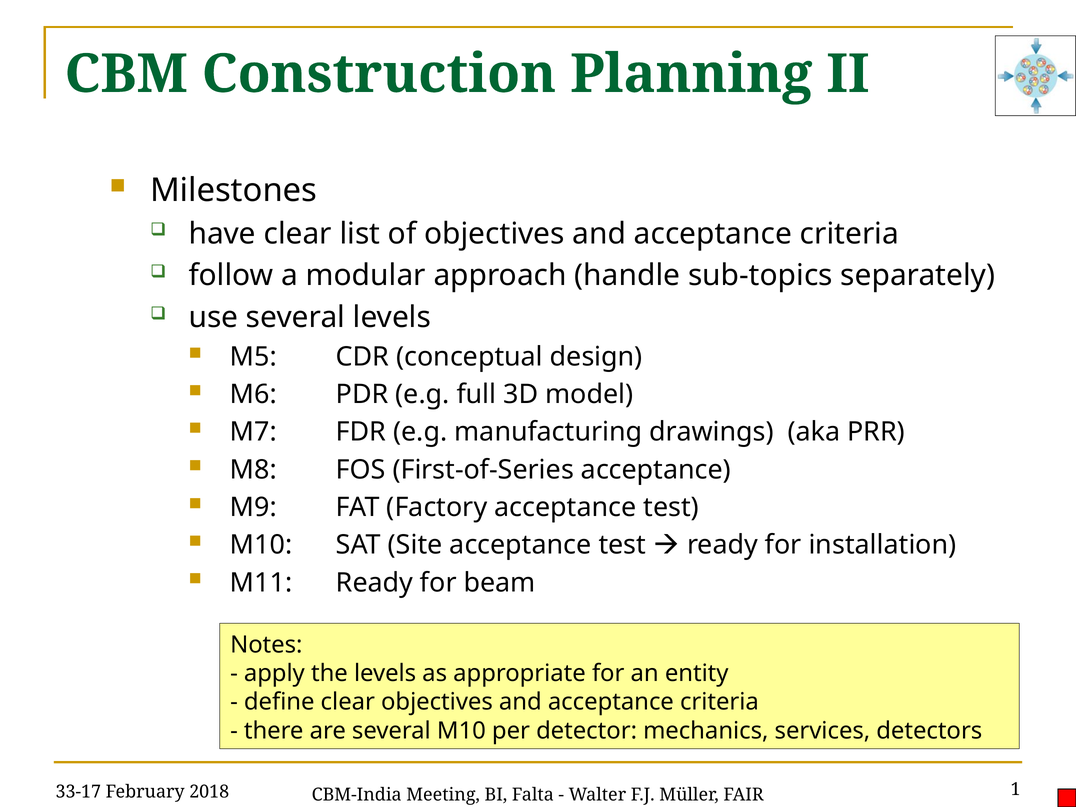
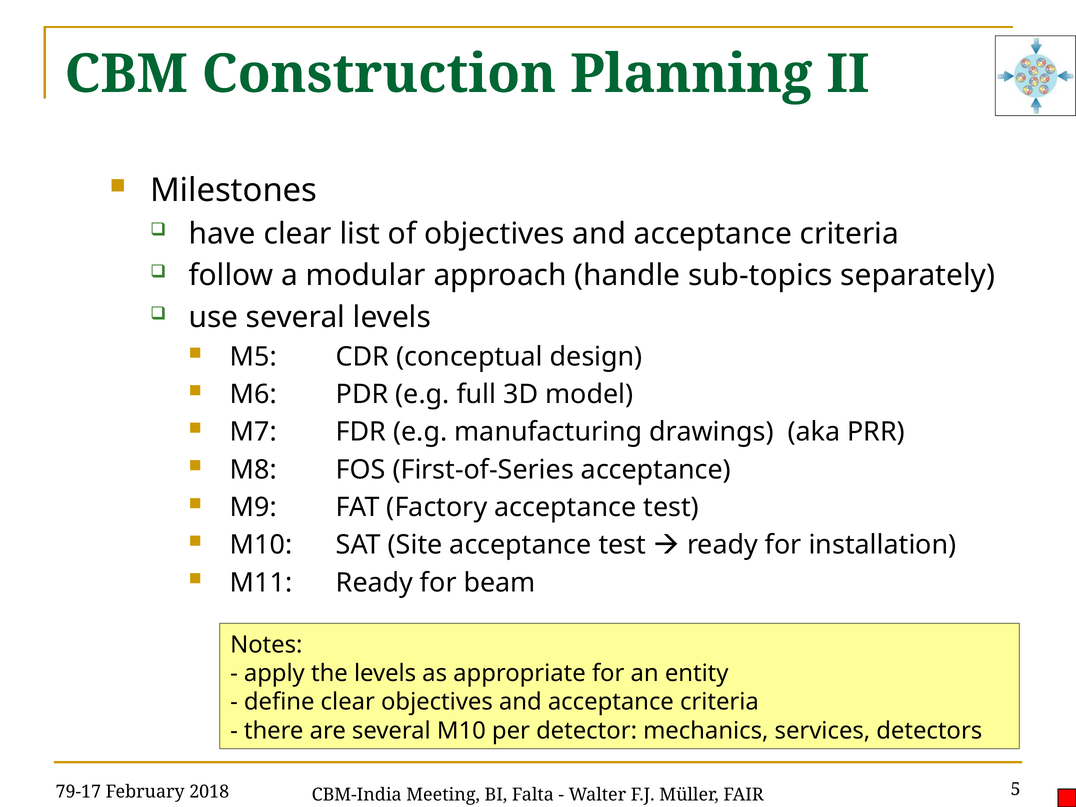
33-17: 33-17 -> 79-17 (78, 792)
1: 1 -> 5 (1016, 789)
